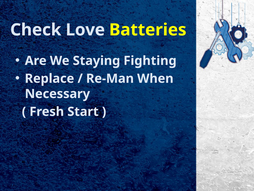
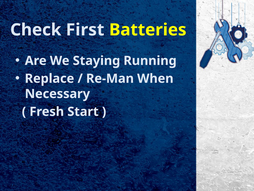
Love: Love -> First (85, 30)
Fighting: Fighting -> Running (150, 61)
